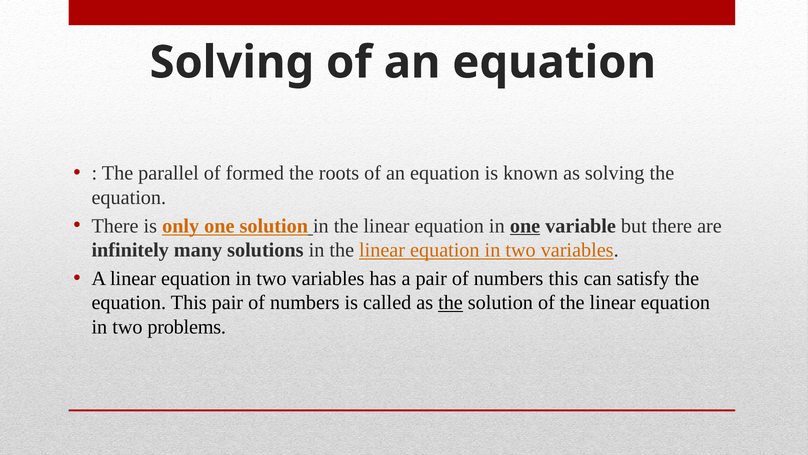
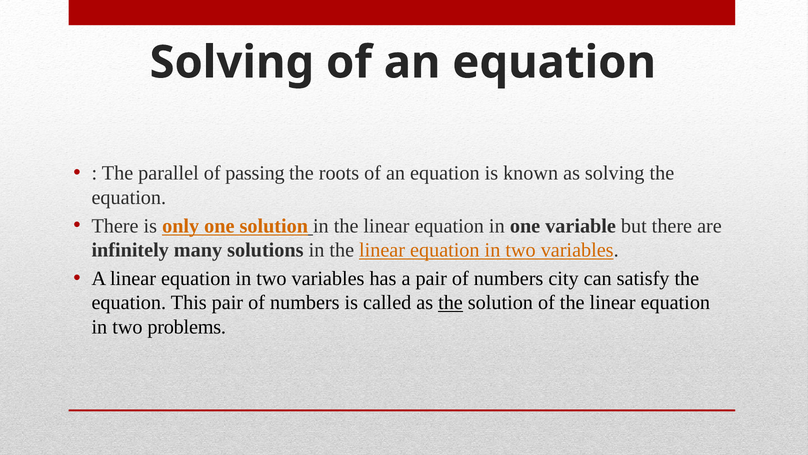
formed: formed -> passing (255, 173)
one underline: present -> none (525, 226)
numbers this: this -> city (564, 278)
